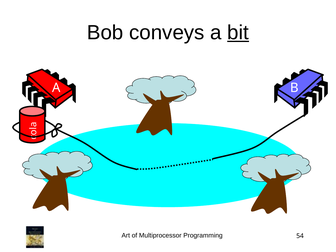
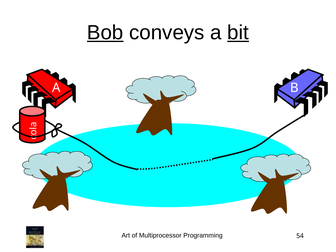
Bob underline: none -> present (105, 33)
